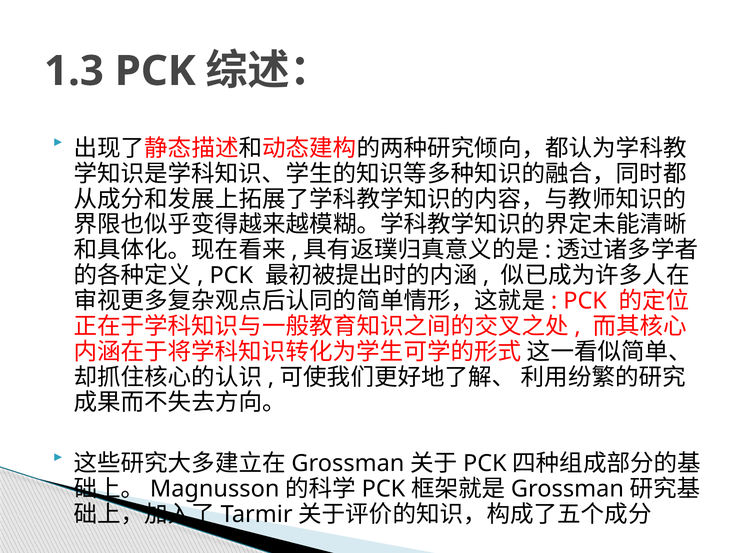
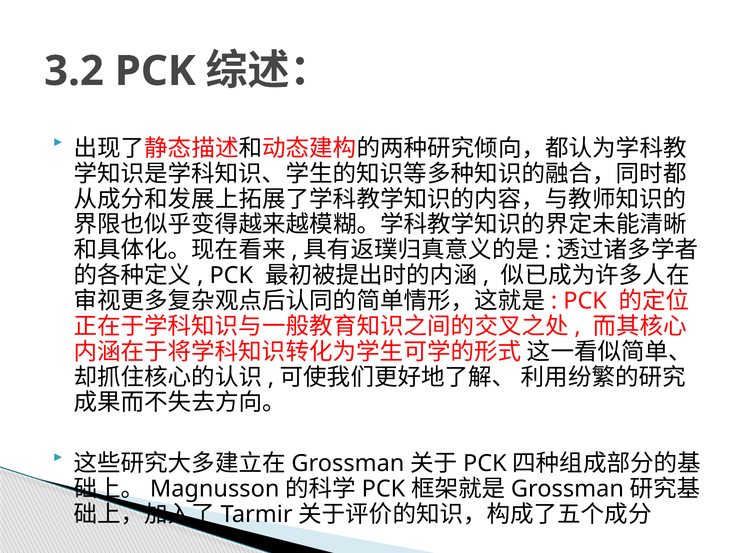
1.3: 1.3 -> 3.2 (74, 71)
